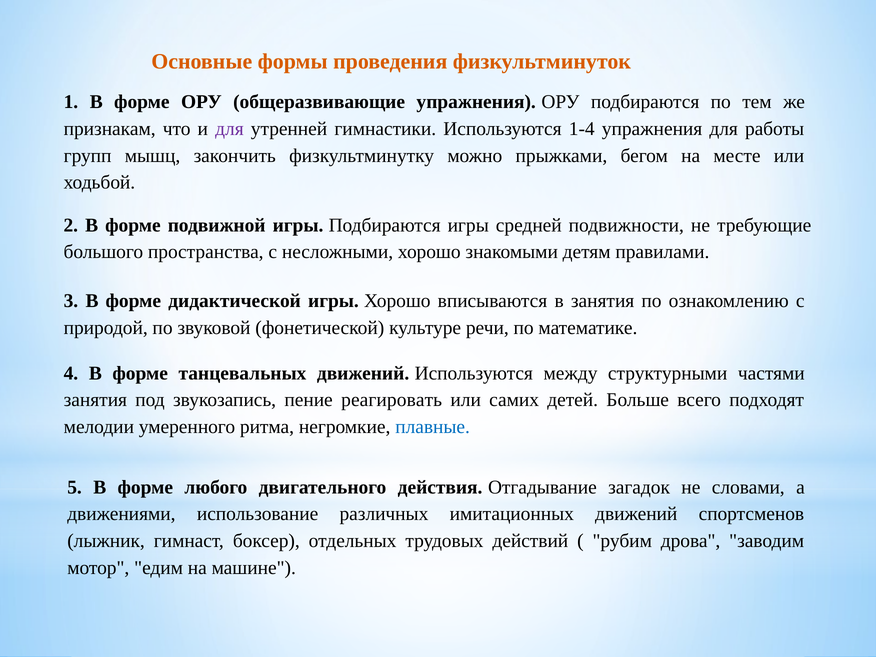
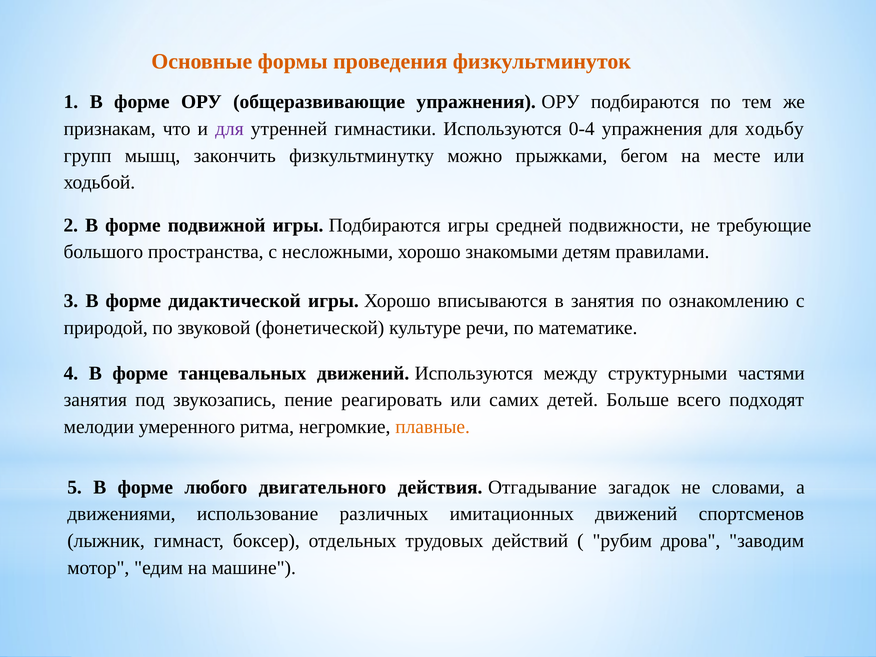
1-4: 1-4 -> 0-4 (582, 129)
работы: работы -> ходьбу (774, 129)
плавные colour: blue -> orange (433, 427)
